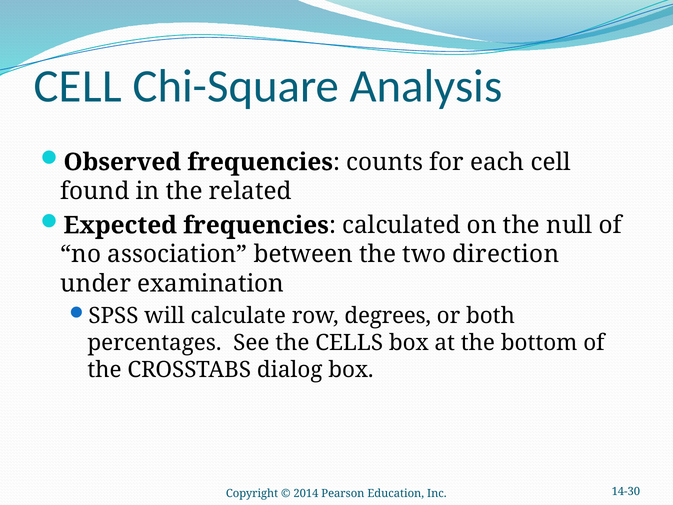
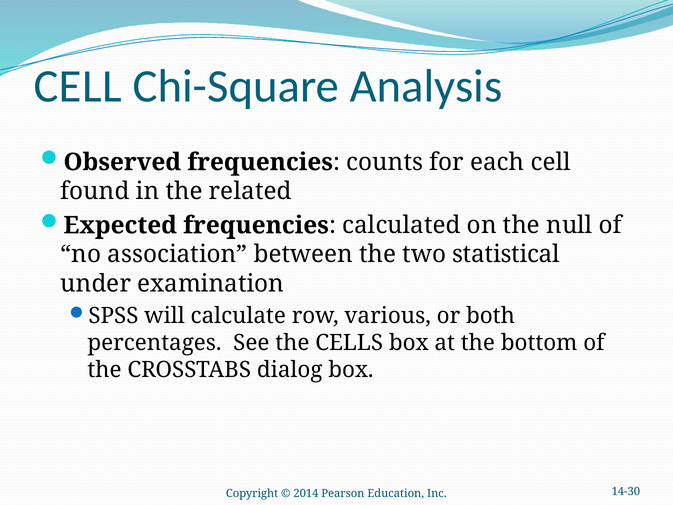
direction: direction -> statistical (506, 254)
degrees: degrees -> various (388, 316)
